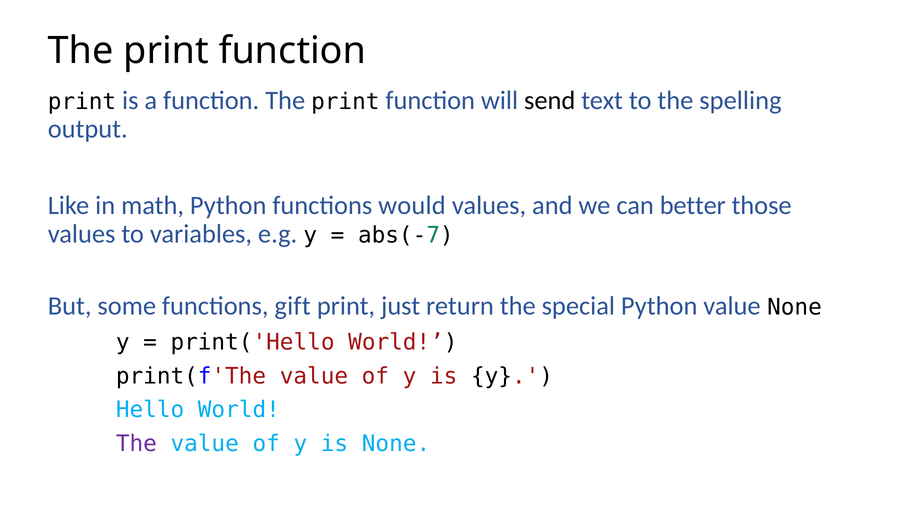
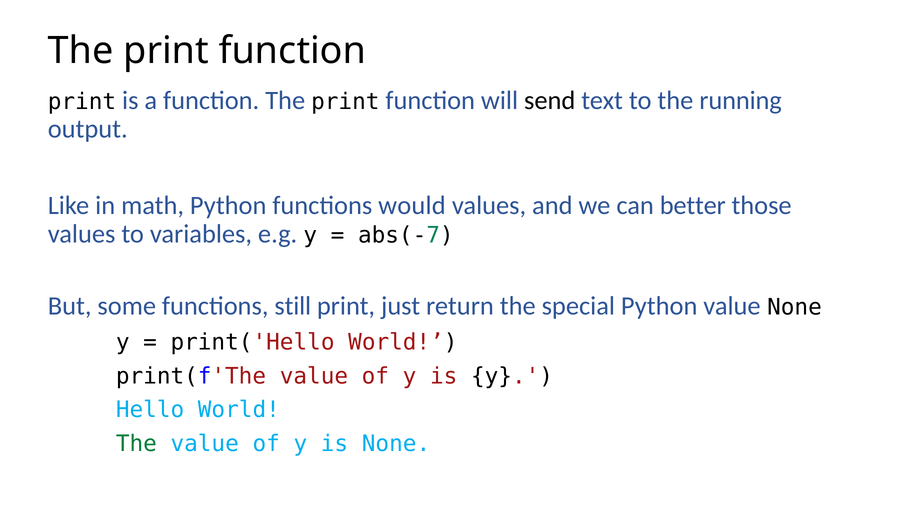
spelling: spelling -> running (741, 100)
gift: gift -> still (293, 306)
The colour: purple -> green (136, 444)
